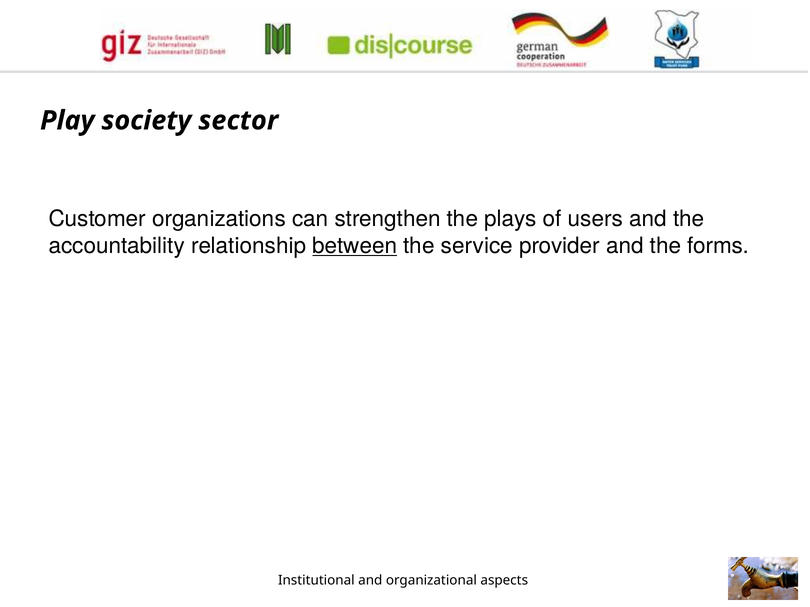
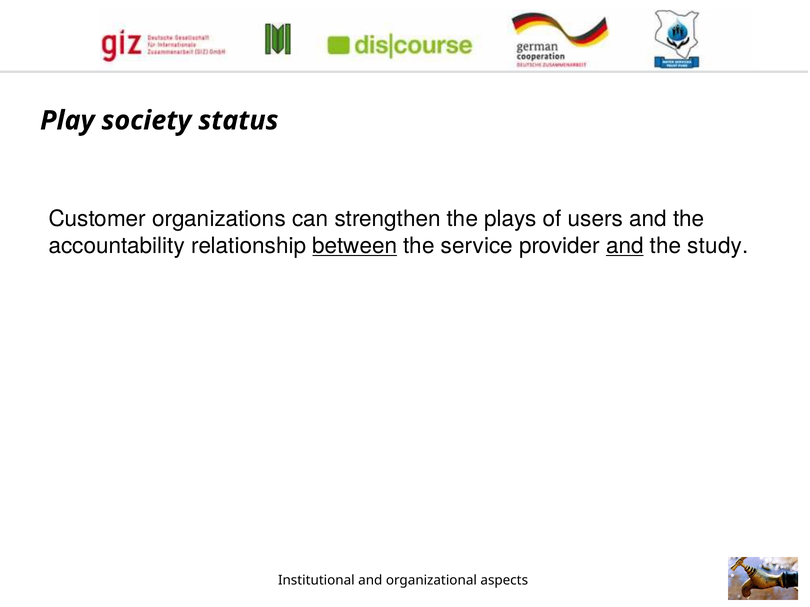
sector: sector -> status (238, 121)
and underline: none -> present (625, 246)
forms: forms -> study (718, 246)
